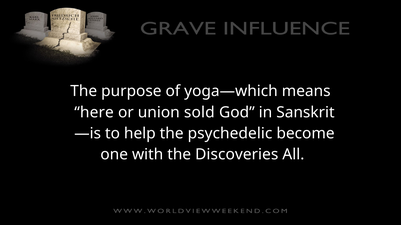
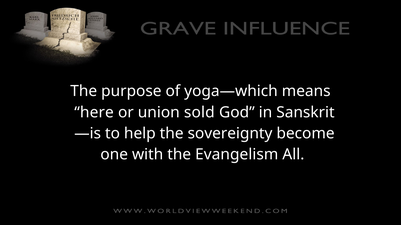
psychedelic: psychedelic -> sovereignty (230, 134)
Discoveries: Discoveries -> Evangelism (237, 155)
